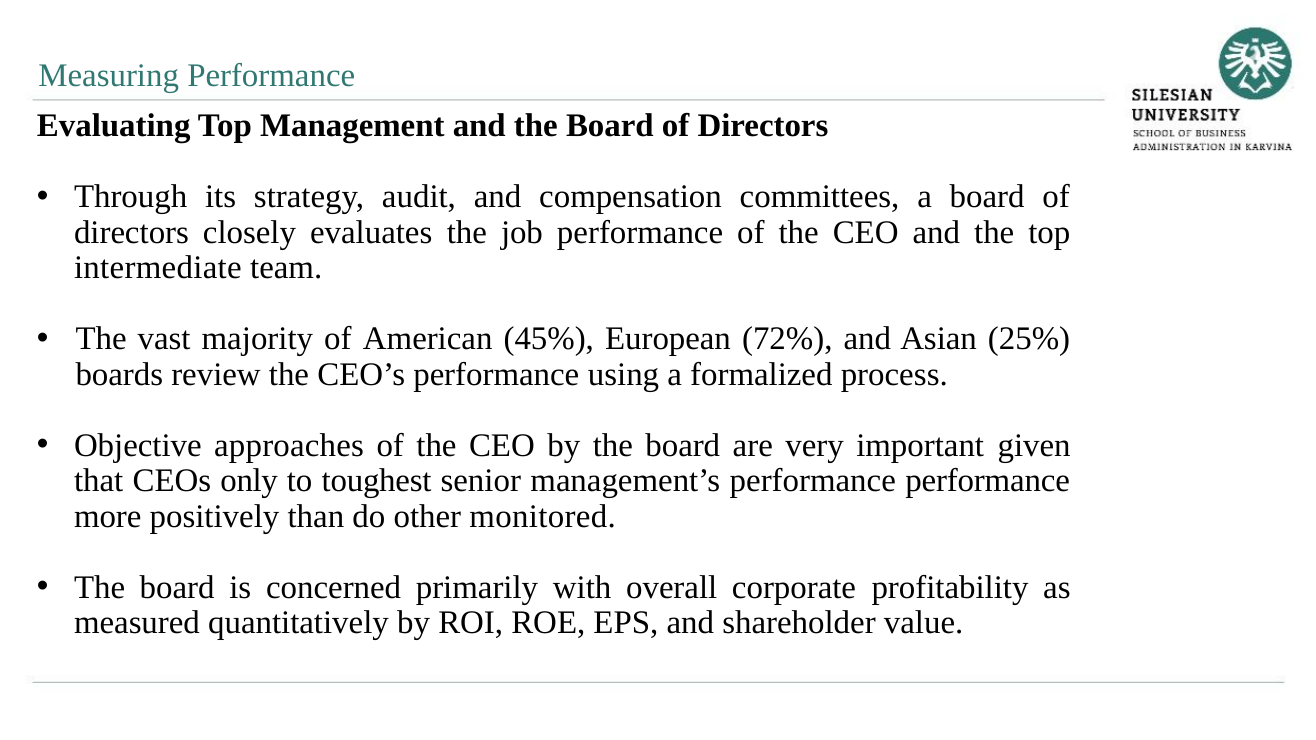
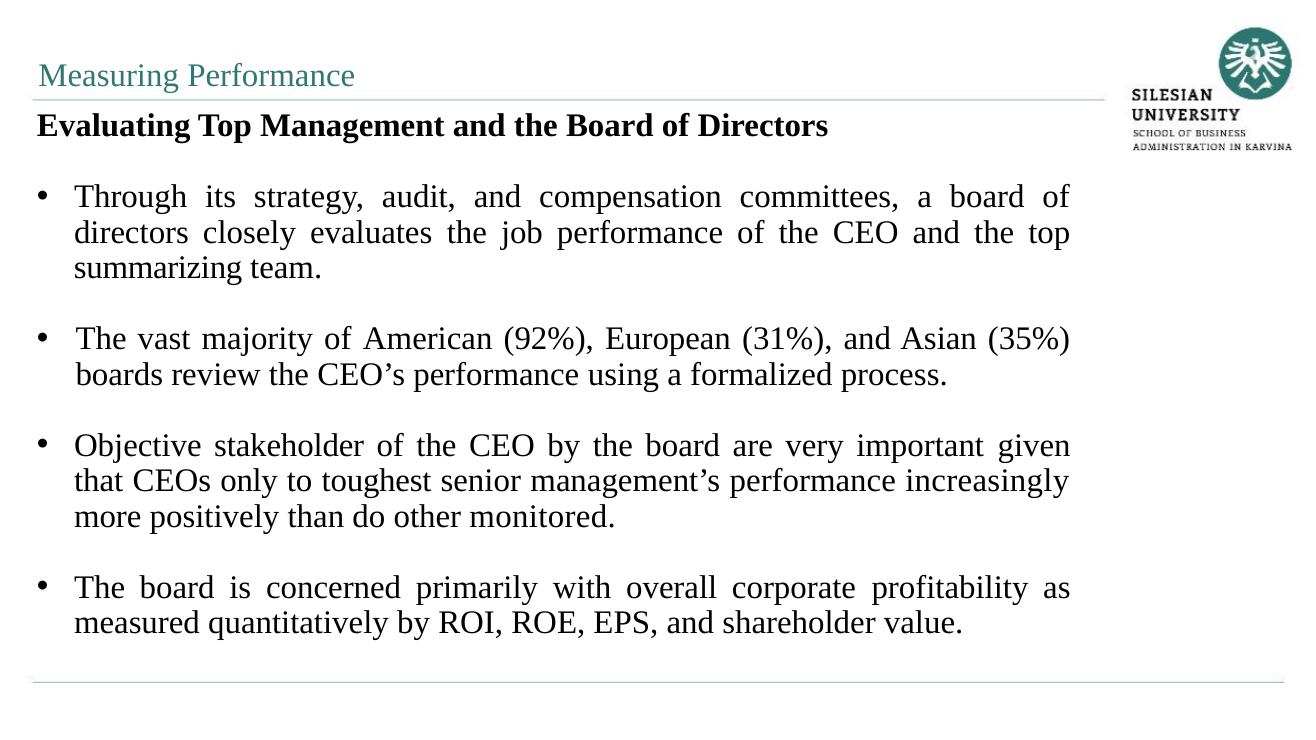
intermediate: intermediate -> summarizing (158, 268)
45%: 45% -> 92% (549, 339)
72%: 72% -> 31% (787, 339)
25%: 25% -> 35% (1029, 339)
approaches: approaches -> stakeholder (289, 445)
performance performance: performance -> increasingly (987, 481)
